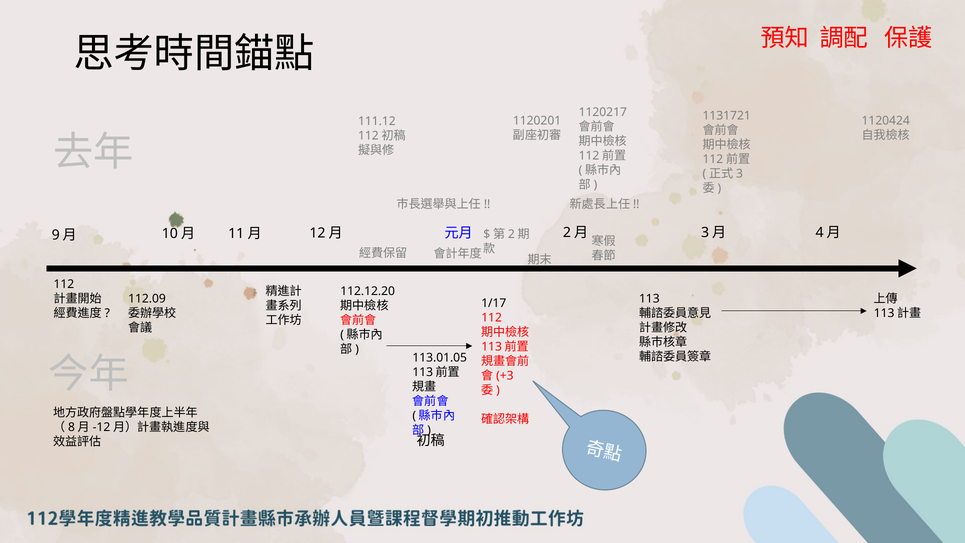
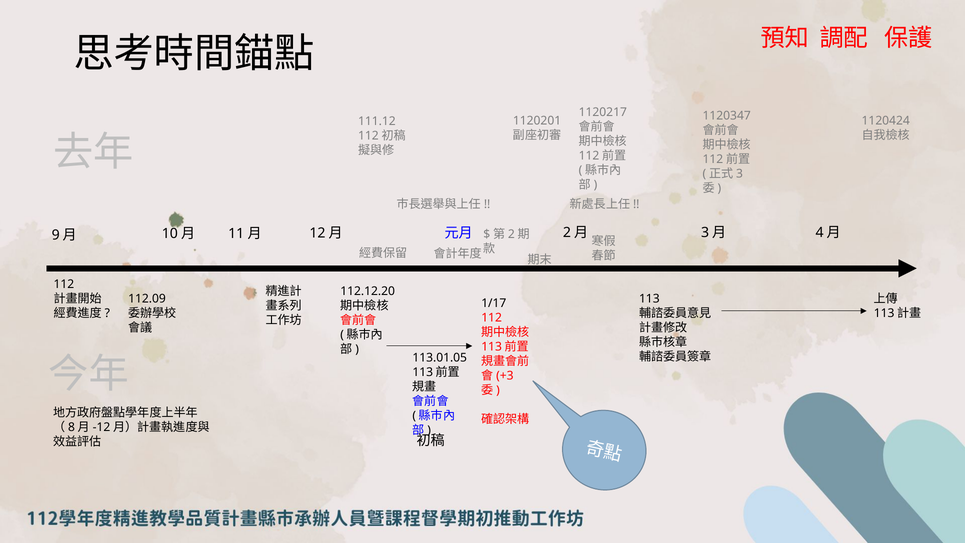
1131721: 1131721 -> 1120347 (727, 116)
